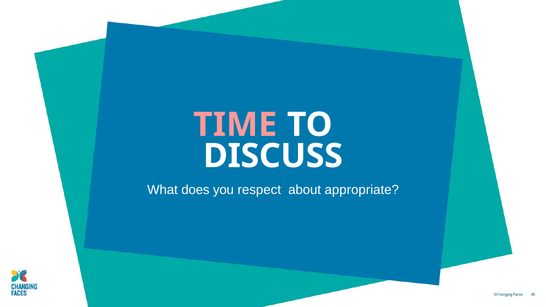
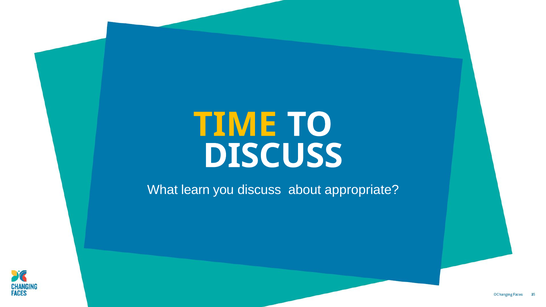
TIME colour: pink -> yellow (235, 125)
does: does -> learn (195, 190)
you respect: respect -> discuss (259, 190)
